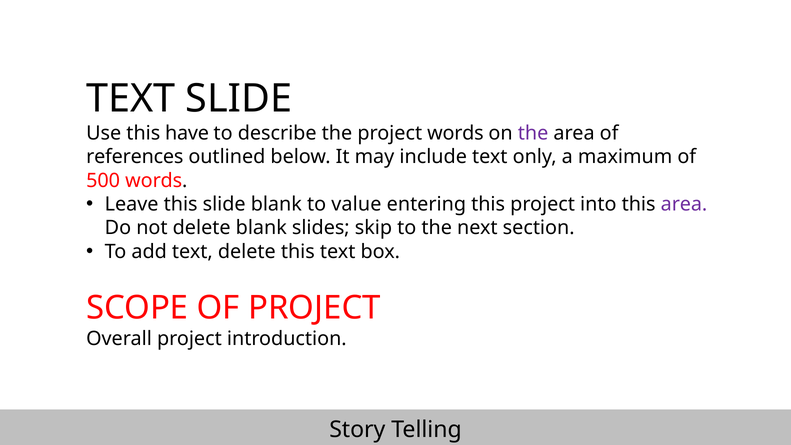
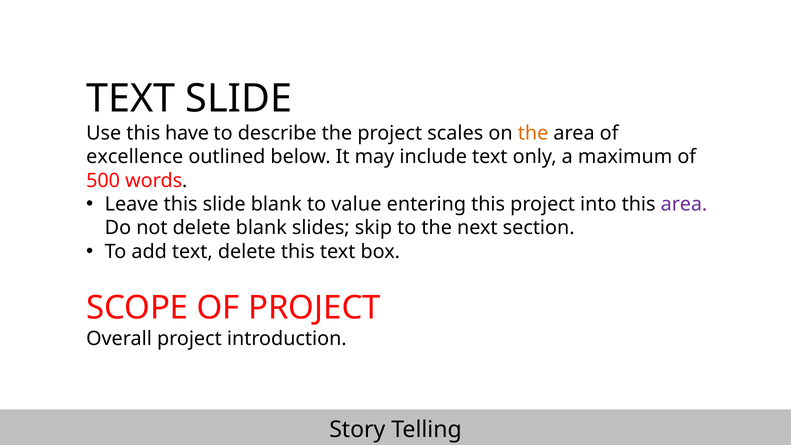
project words: words -> scales (455, 133)
the colour: purple -> orange (533, 133)
references: references -> excellence (135, 157)
